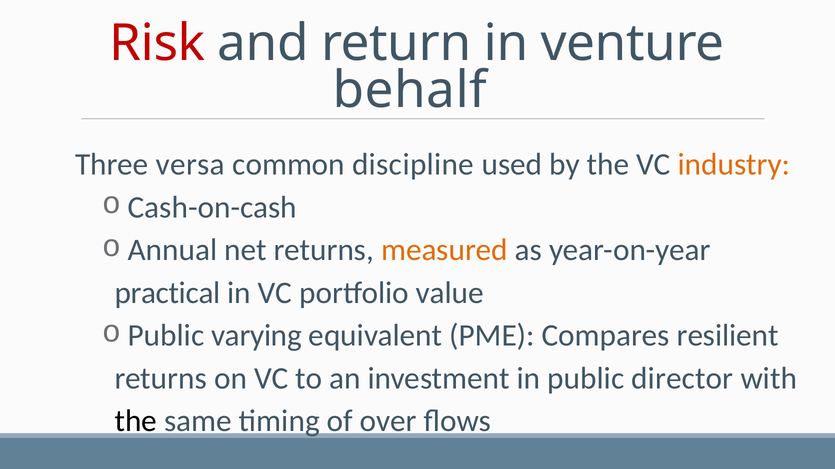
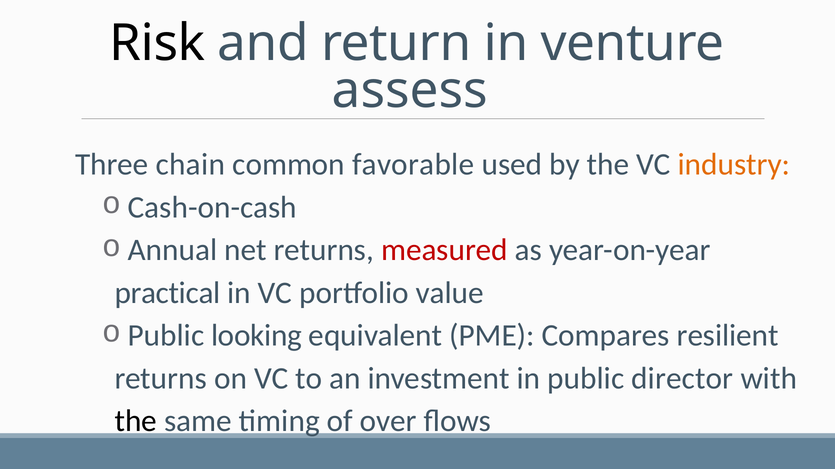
Risk colour: red -> black (157, 43)
behalf: behalf -> assess (410, 91)
versa: versa -> chain (190, 165)
discipline: discipline -> favorable (413, 165)
measured colour: orange -> red (444, 250)
varying: varying -> looking (256, 336)
